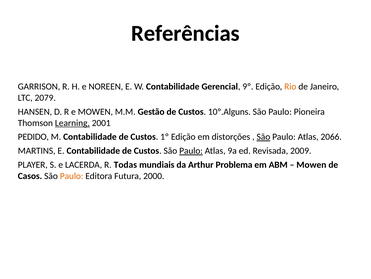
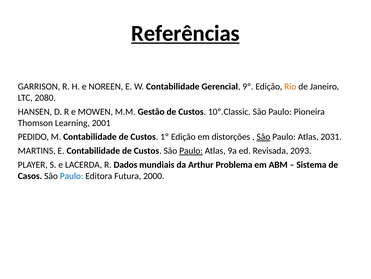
Referências underline: none -> present (185, 33)
2079: 2079 -> 2080 (45, 98)
10º.Alguns: 10º.Alguns -> 10º.Classic (229, 111)
Learning underline: present -> none (72, 123)
2066: 2066 -> 2031 (331, 137)
2009: 2009 -> 2093 (301, 150)
Todas: Todas -> Dados (125, 164)
Mowen: Mowen -> Sistema (311, 164)
Paulo colour: orange -> blue (72, 176)
